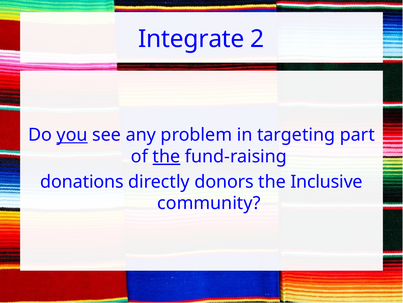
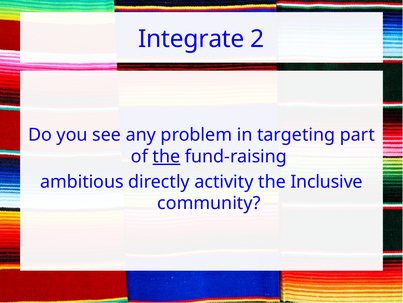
you underline: present -> none (72, 135)
donations: donations -> ambitious (82, 181)
donors: donors -> activity (224, 181)
